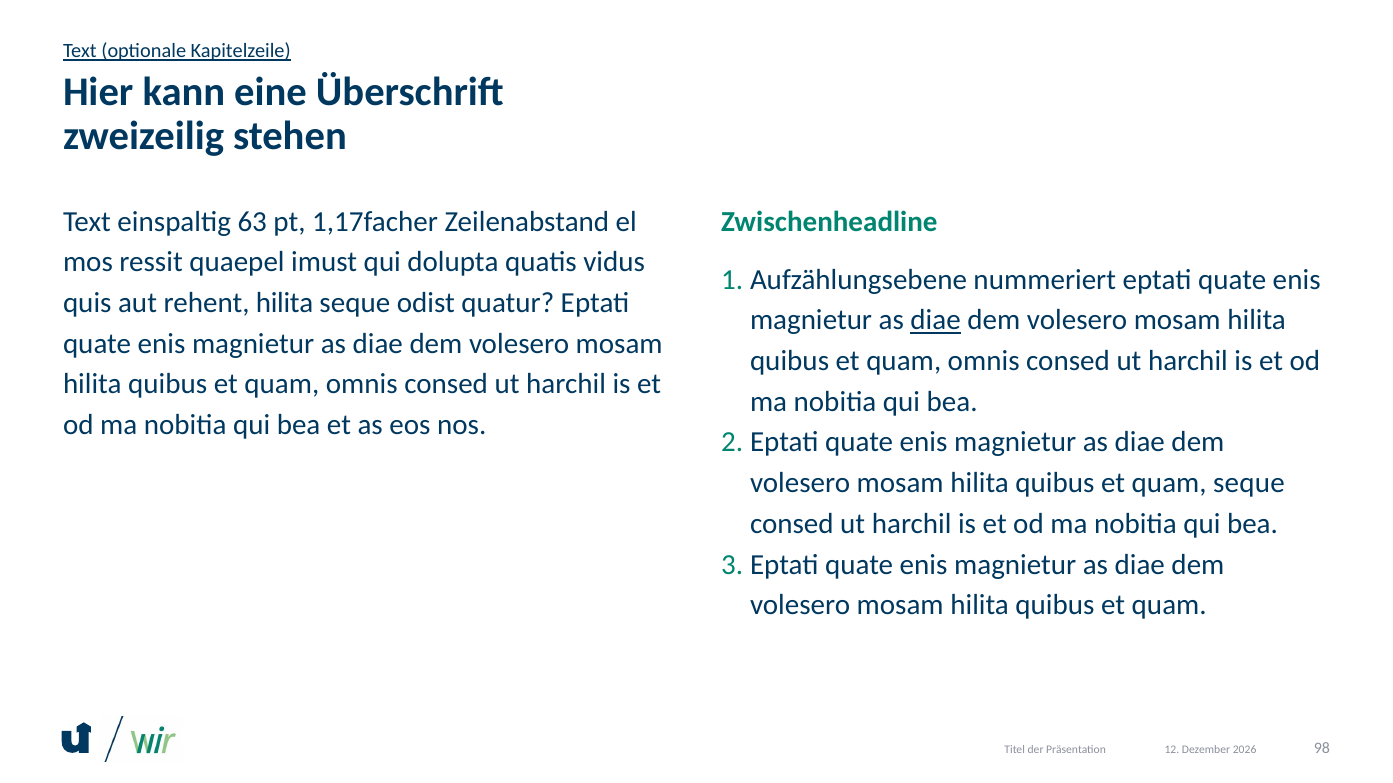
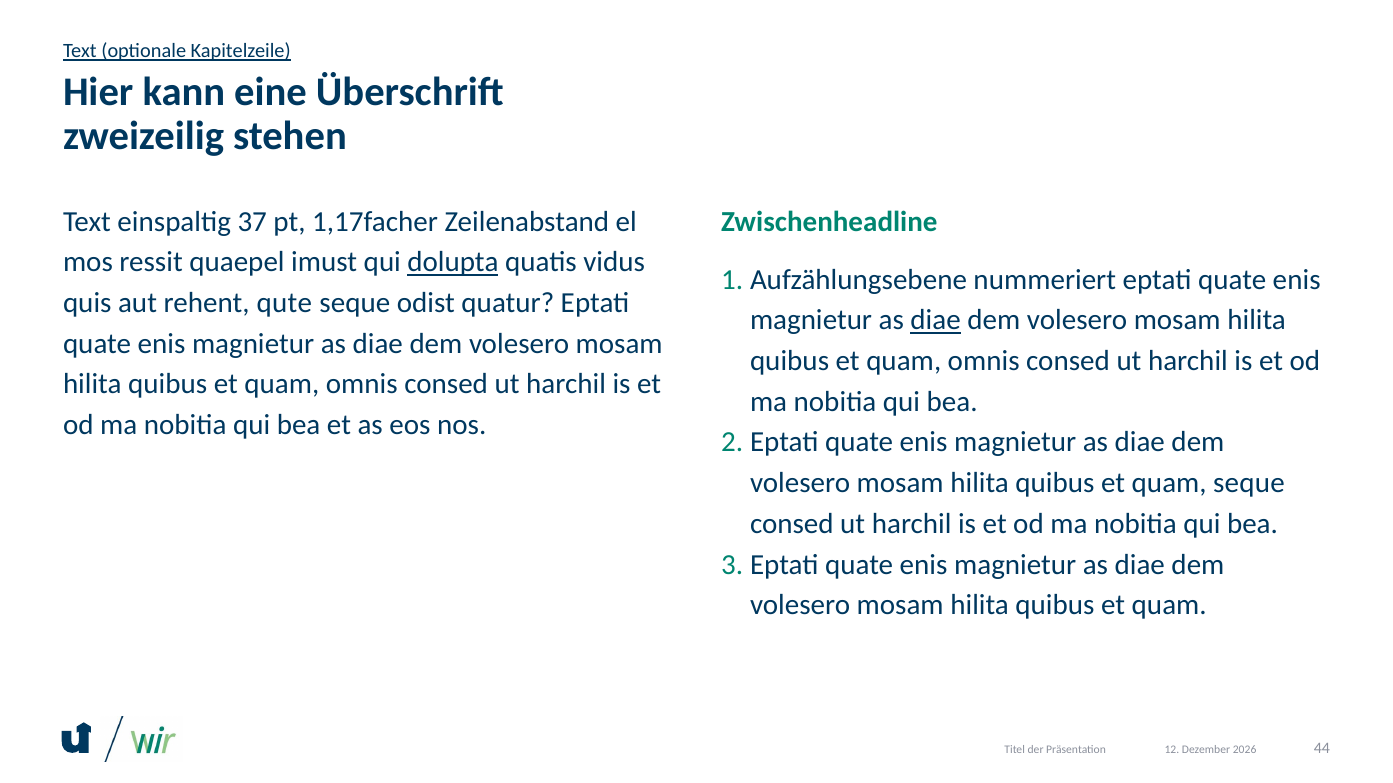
63: 63 -> 37 (252, 222)
dolupta underline: none -> present (453, 262)
rehent hilita: hilita -> qute (284, 303)
98: 98 -> 44 (1322, 749)
